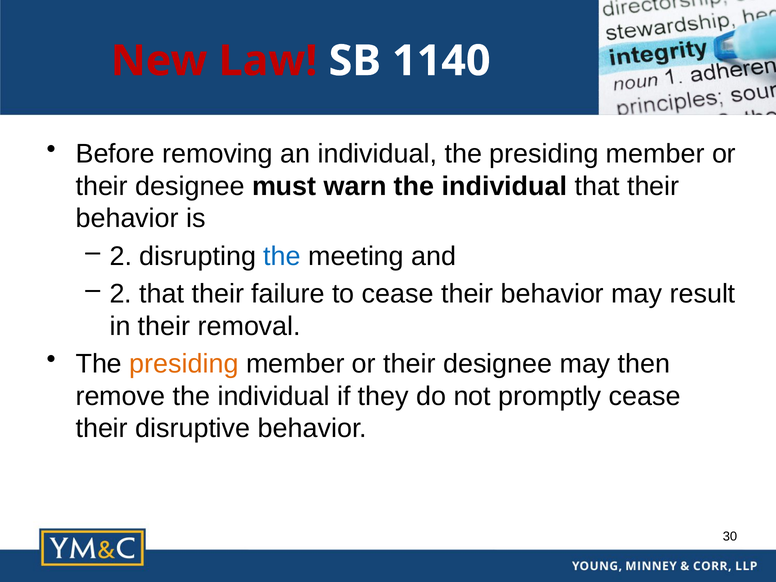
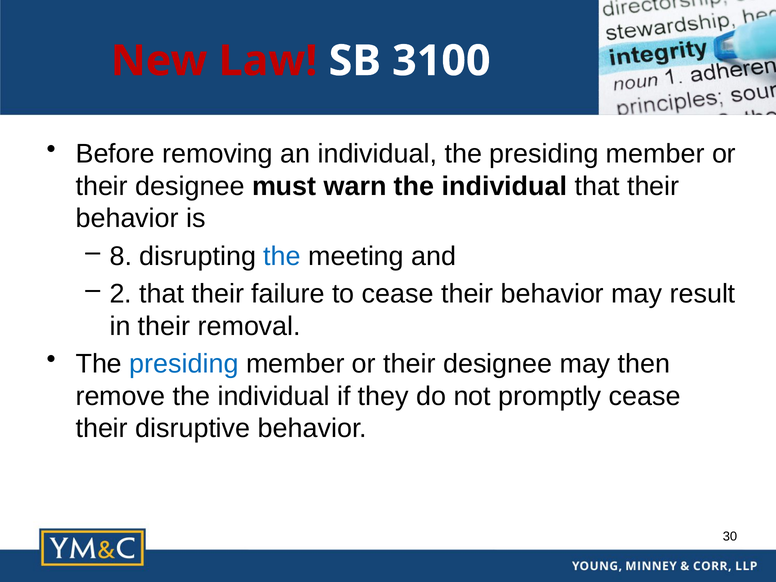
1140: 1140 -> 3100 (441, 61)
2: 2 -> 8 (121, 256)
presiding colour: orange -> blue (184, 364)
